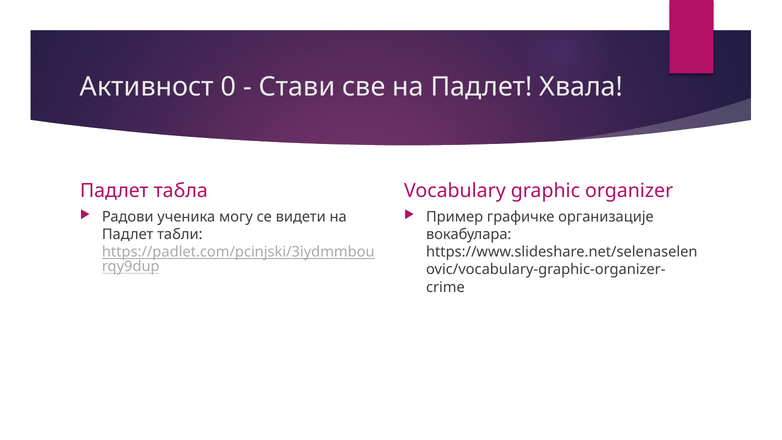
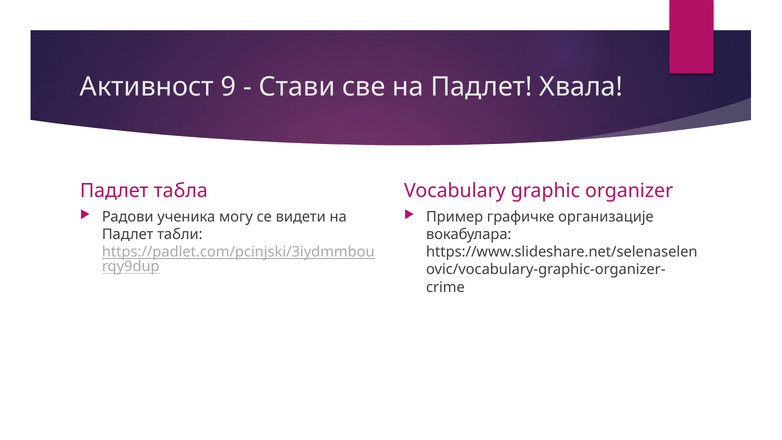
0: 0 -> 9 (228, 87)
